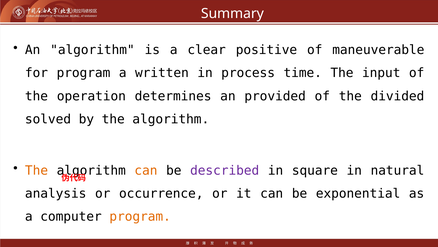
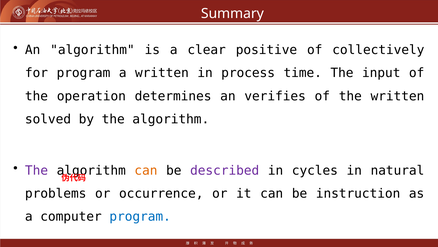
maneuverable: maneuverable -> collectively (378, 50)
provided: provided -> verifies (275, 96)
the divided: divided -> written (397, 96)
The colour: orange -> purple (37, 170)
square: square -> cycles (315, 170)
analysis: analysis -> problems (56, 193)
exponential: exponential -> instruction (358, 193)
program colour: orange -> blue (140, 216)
